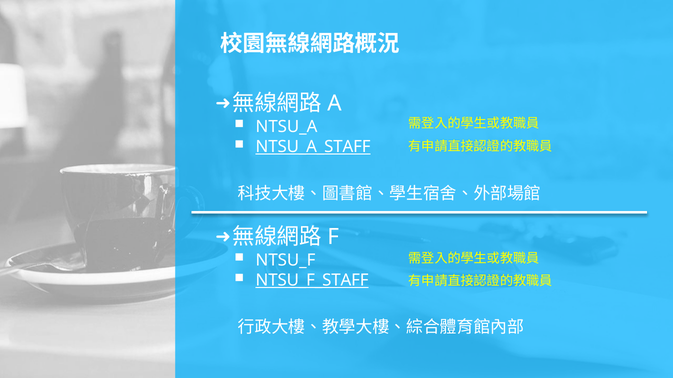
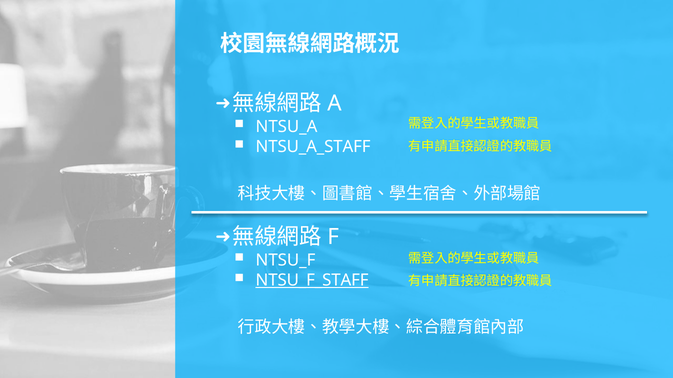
NTSU_A_STAFF underline: present -> none (313, 147)
